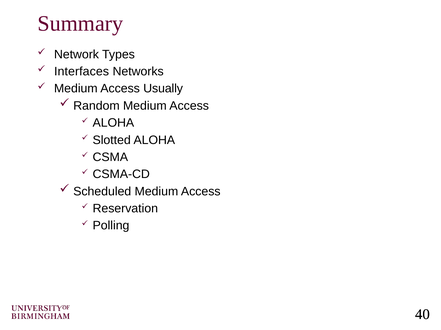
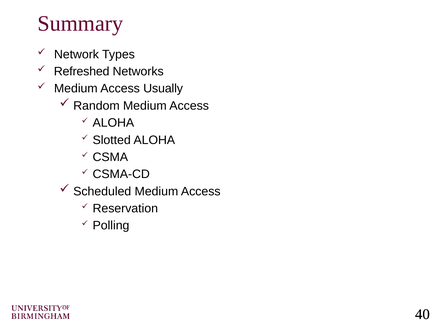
Interfaces: Interfaces -> Refreshed (82, 72)
